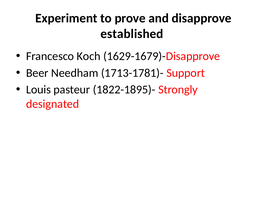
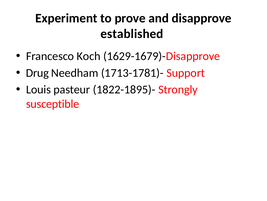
Beer: Beer -> Drug (37, 73)
designated: designated -> susceptible (53, 103)
